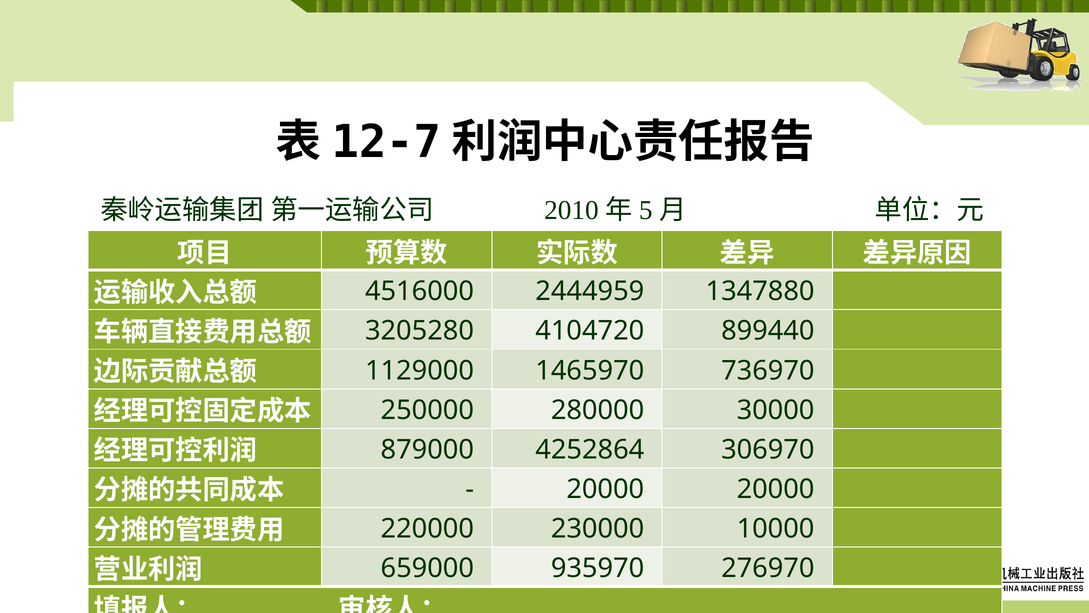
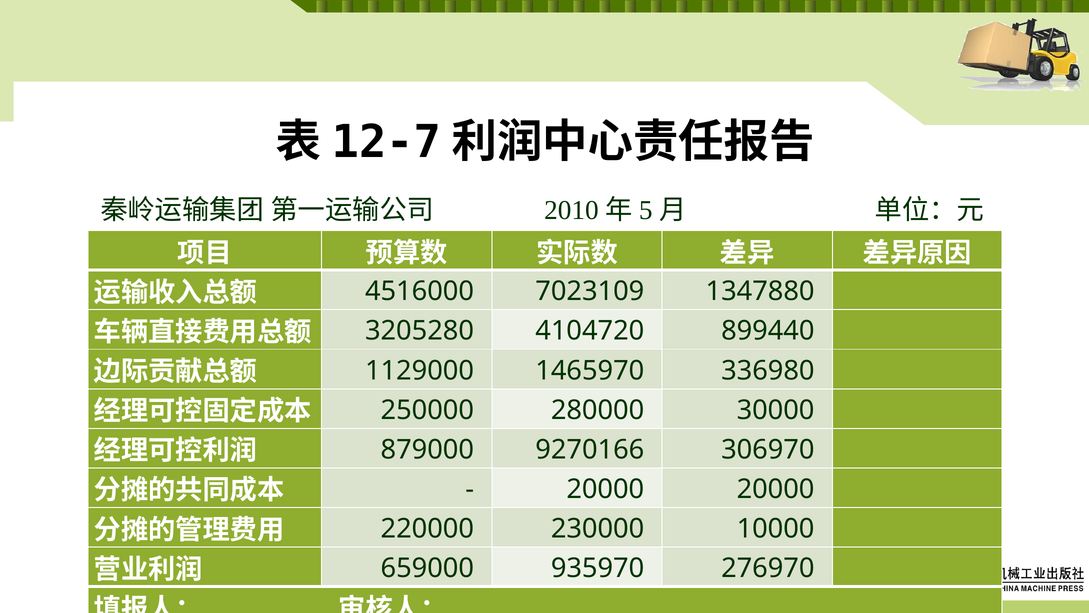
2444959: 2444959 -> 7023109 (590, 291)
736970: 736970 -> 336980 (768, 370)
4252864: 4252864 -> 9270166 (590, 449)
